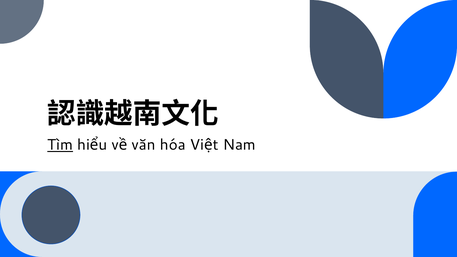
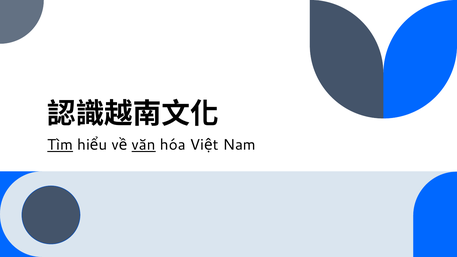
văn underline: none -> present (144, 145)
